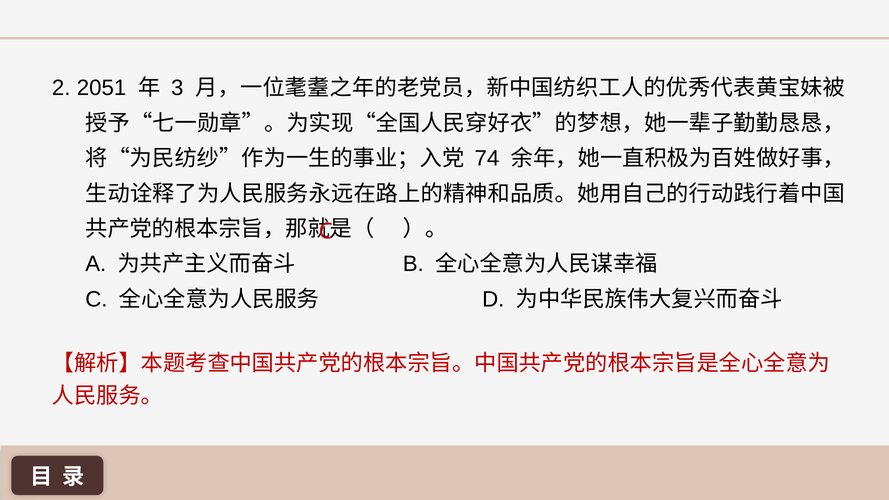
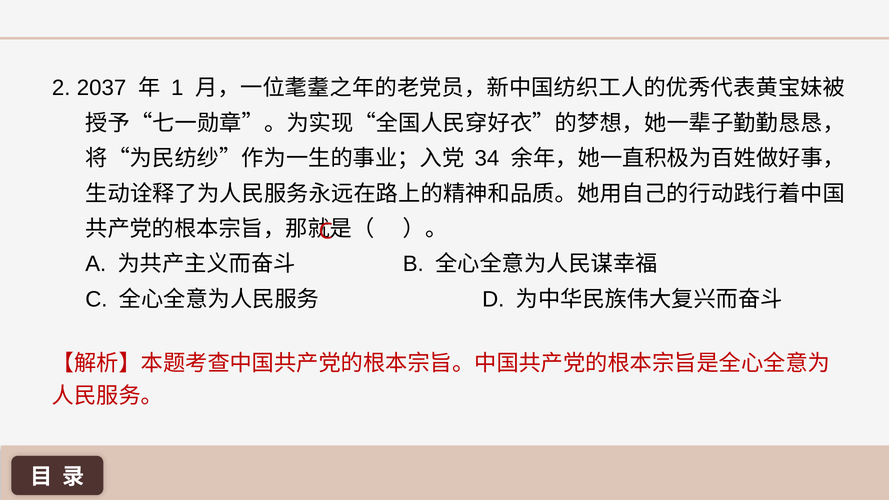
2051: 2051 -> 2037 (102, 88)
3: 3 -> 1 (177, 88)
74: 74 -> 34 (487, 159)
